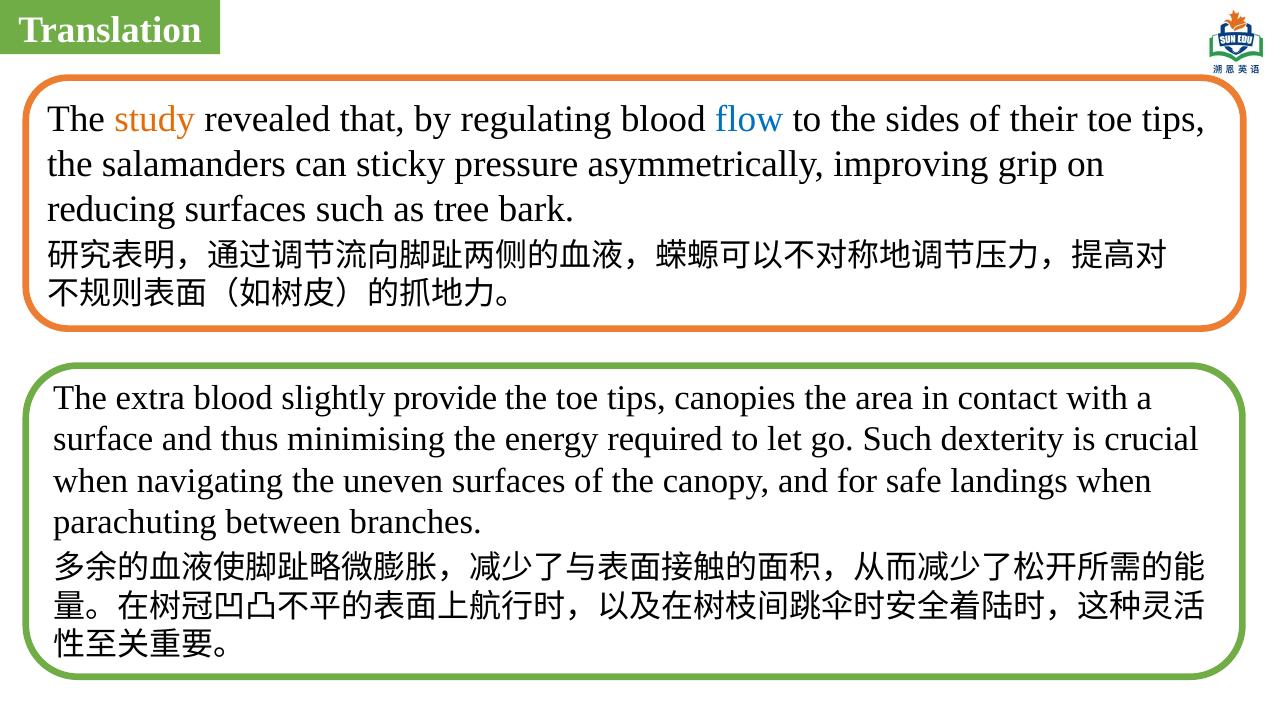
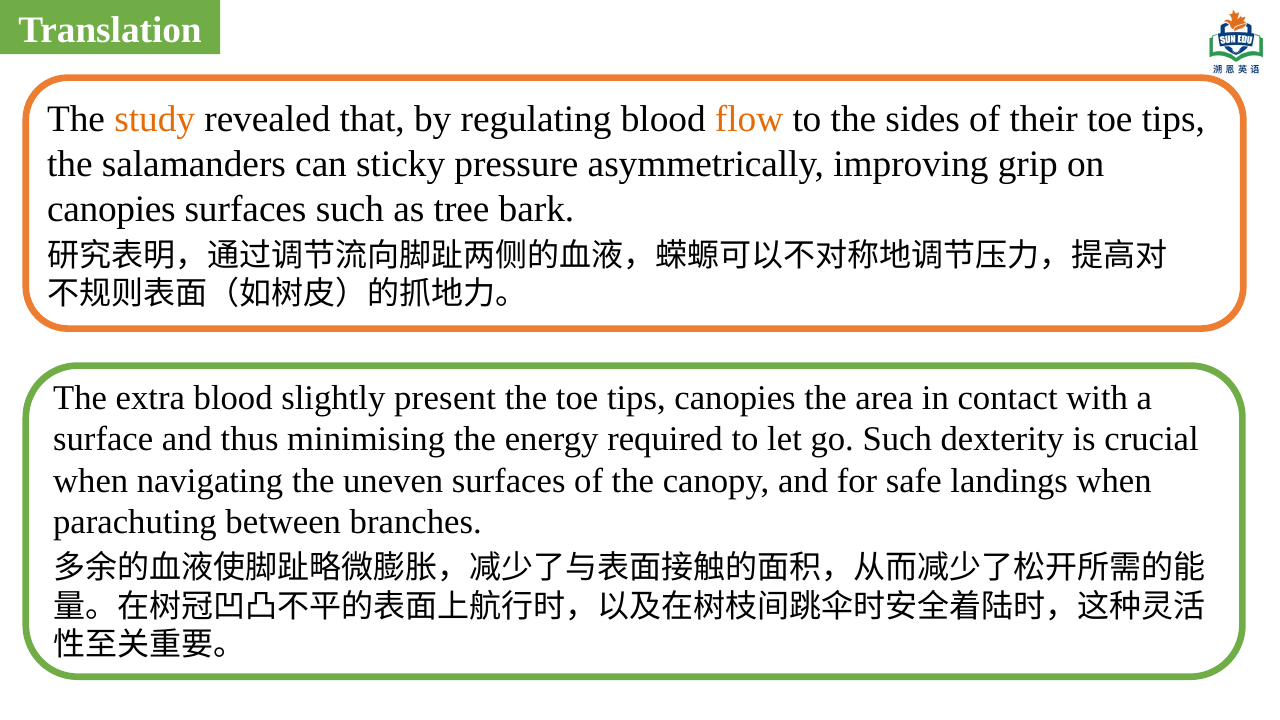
flow colour: blue -> orange (749, 120)
reducing: reducing -> canopies (111, 209)
provide: provide -> present (445, 398)
